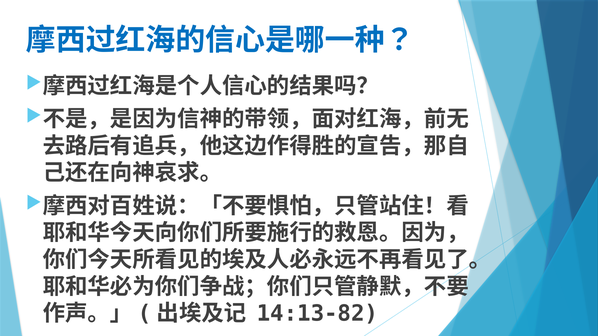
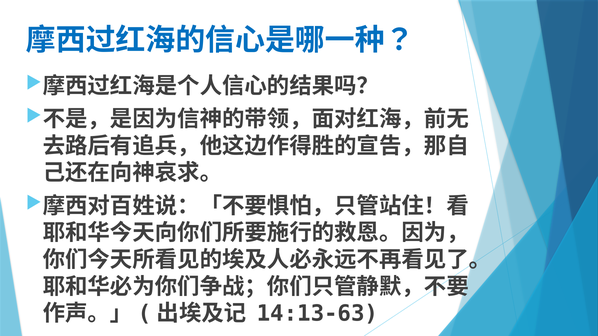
14:13-82: 14:13-82 -> 14:13-63 (317, 314)
